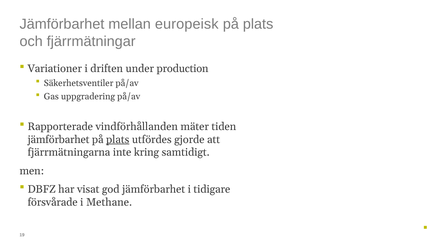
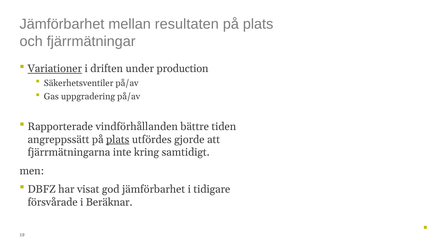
europeisk: europeisk -> resultaten (187, 24)
Variationer underline: none -> present (55, 69)
mäter: mäter -> bättre (195, 126)
jämförbarhet: jämförbarhet -> angreppssätt (58, 139)
Methane: Methane -> Beräknar (109, 202)
